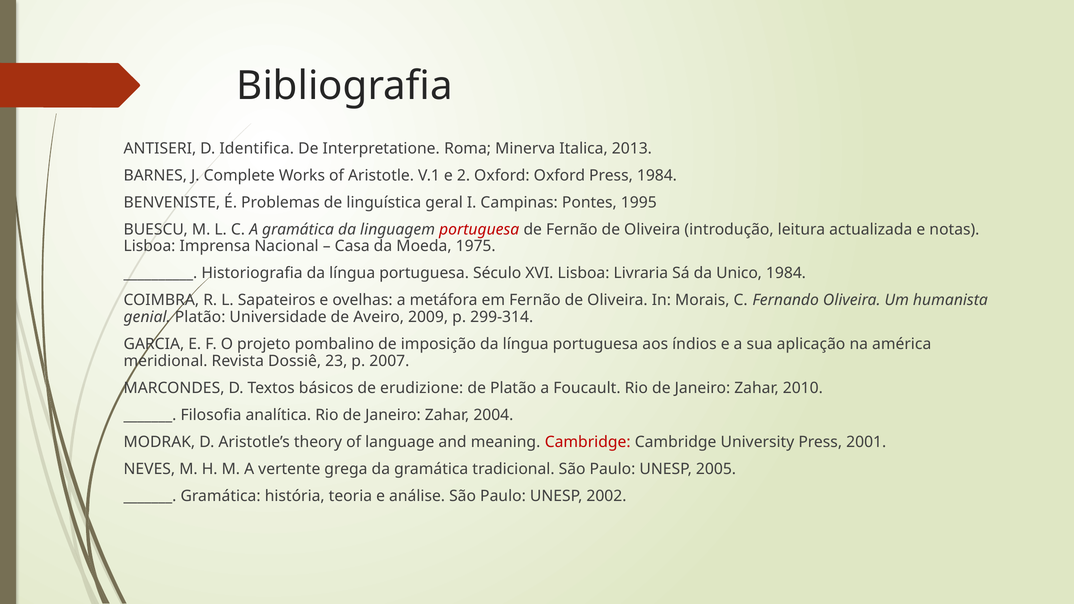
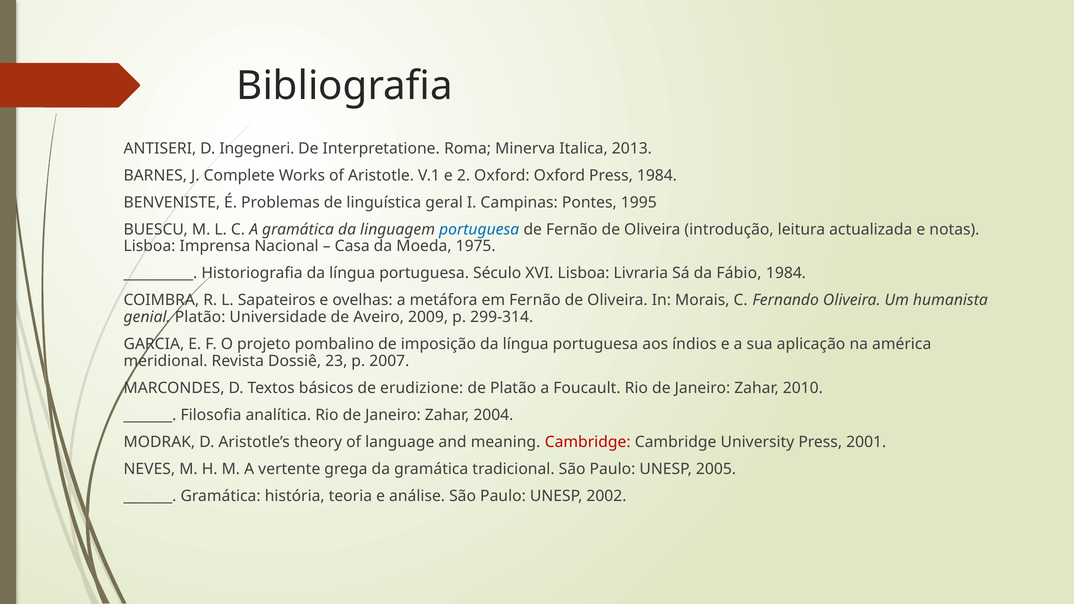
Identifica: Identifica -> Ingegneri (257, 148)
portuguesa colour: red -> blue (479, 229)
Unico: Unico -> Fábio (739, 273)
